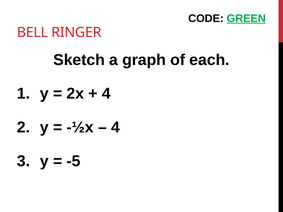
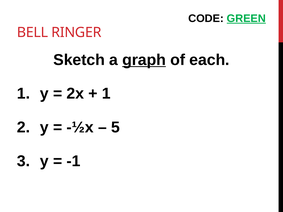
graph underline: none -> present (144, 60)
4: 4 -> 1 (106, 94)
4: 4 -> 5 (115, 128)
-5: -5 -> -1 (74, 161)
